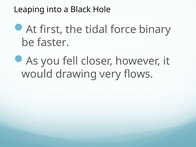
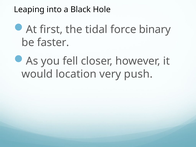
drawing: drawing -> location (76, 74)
flows: flows -> push (138, 74)
